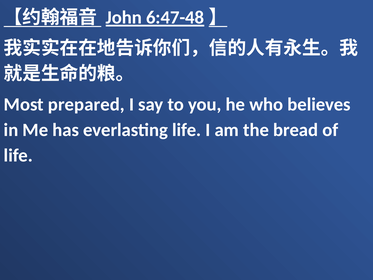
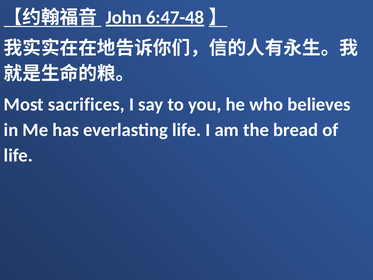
prepared: prepared -> sacrifices (86, 104)
